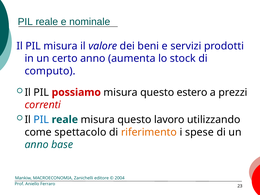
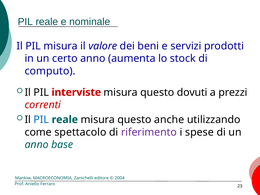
possiamo: possiamo -> interviste (76, 92)
estero: estero -> dovuti (192, 92)
lavoro: lavoro -> anche (169, 120)
riferimento colour: orange -> purple (149, 132)
